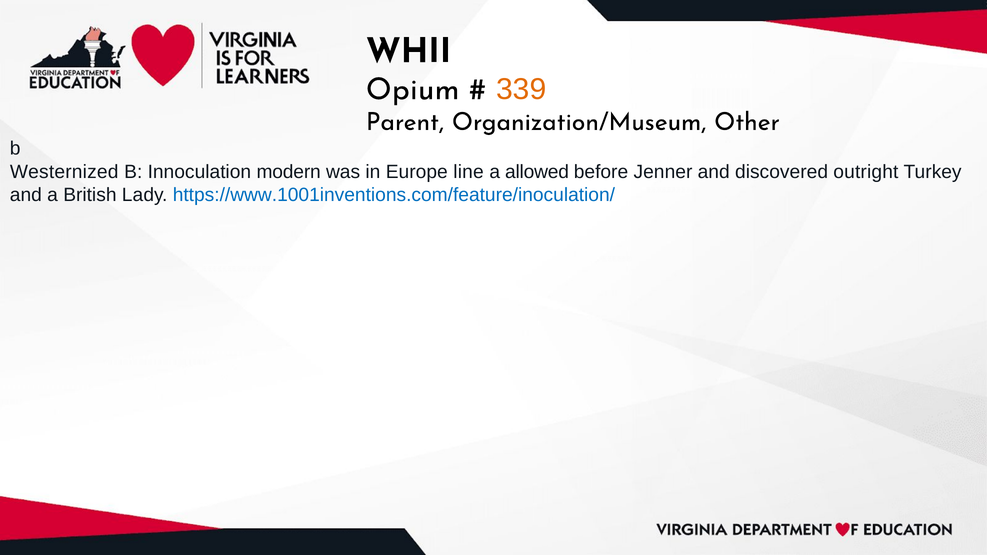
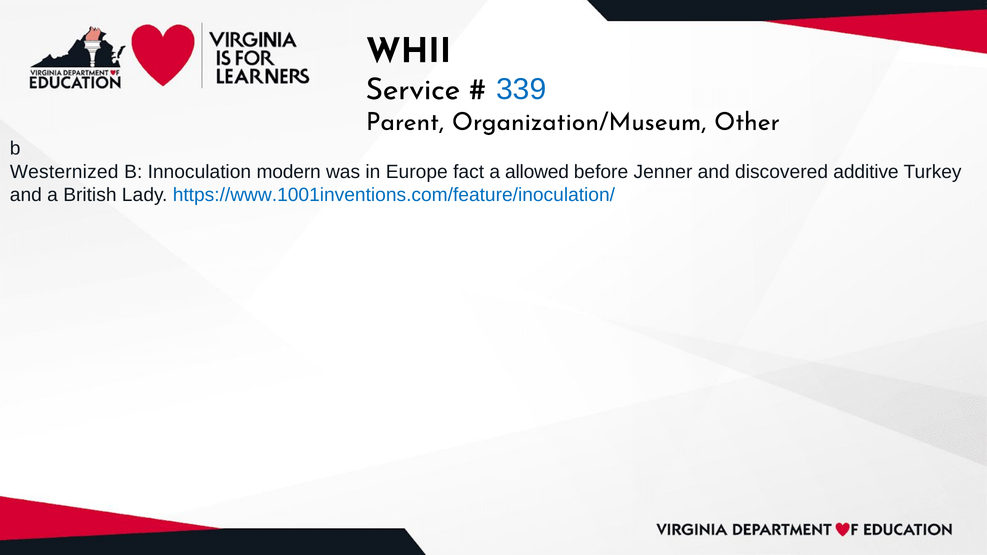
Opium: Opium -> Service (413, 89)
339 colour: orange -> blue (521, 89)
line: line -> fact (469, 172)
outright: outright -> additive (866, 172)
